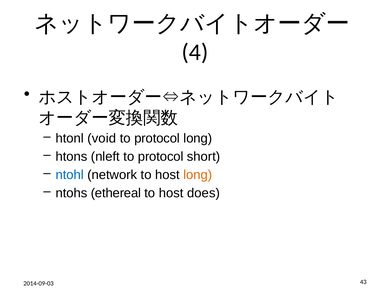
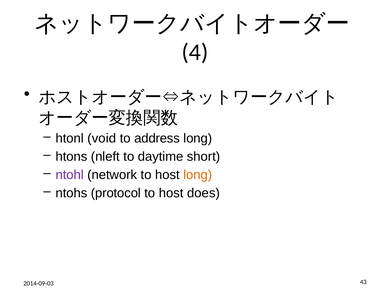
protocol: protocol -> address (157, 138)
protocol: protocol -> daytime (161, 156)
ntohl colour: blue -> purple (70, 175)
ethereal: ethereal -> protocol (116, 193)
